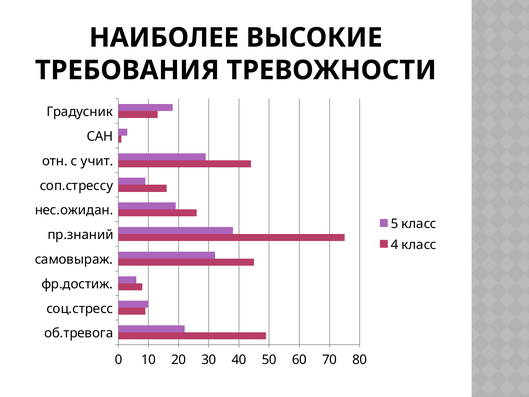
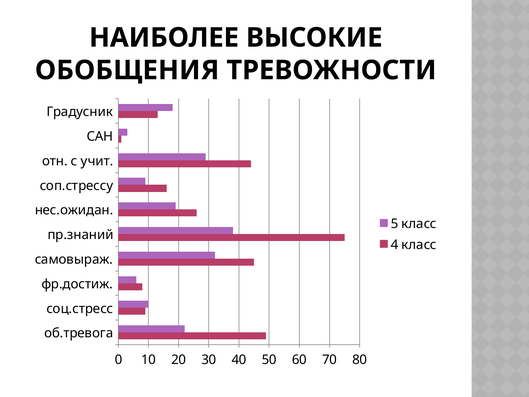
ТРЕБОВАНИЯ: ТРЕБОВАНИЯ -> ОБОБЩЕНИЯ (127, 70)
